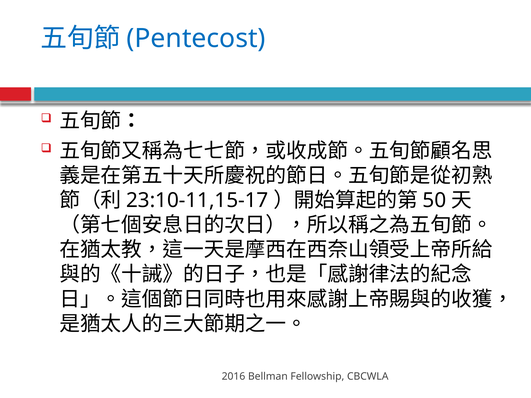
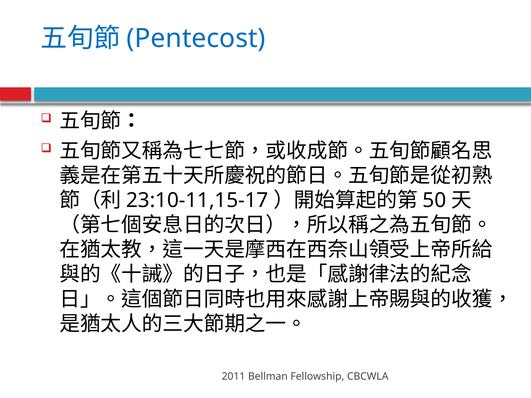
2016: 2016 -> 2011 (233, 377)
